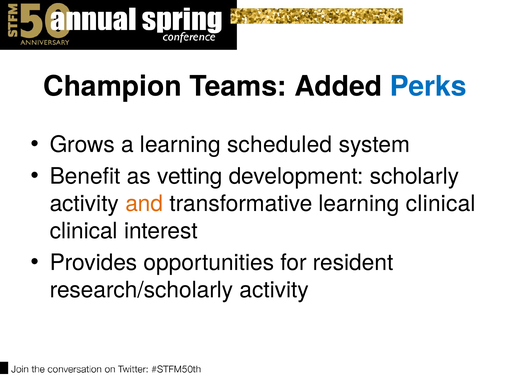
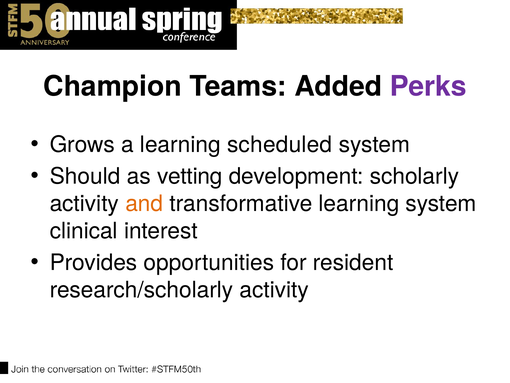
Perks colour: blue -> purple (428, 86)
Benefit: Benefit -> Should (85, 176)
learning clinical: clinical -> system (441, 203)
